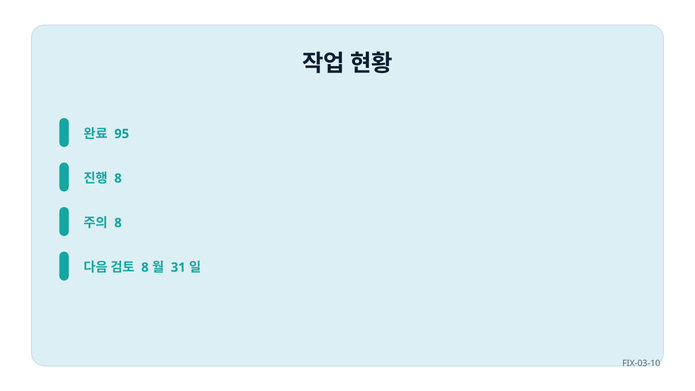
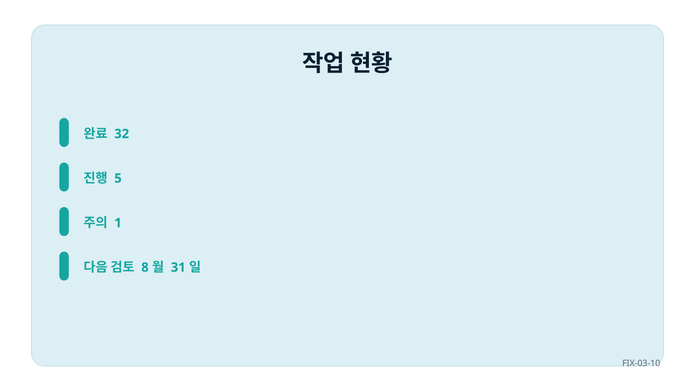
95: 95 -> 32 (122, 134)
8: 8 -> 5 (118, 178)
8: 8 -> 1 (118, 223)
